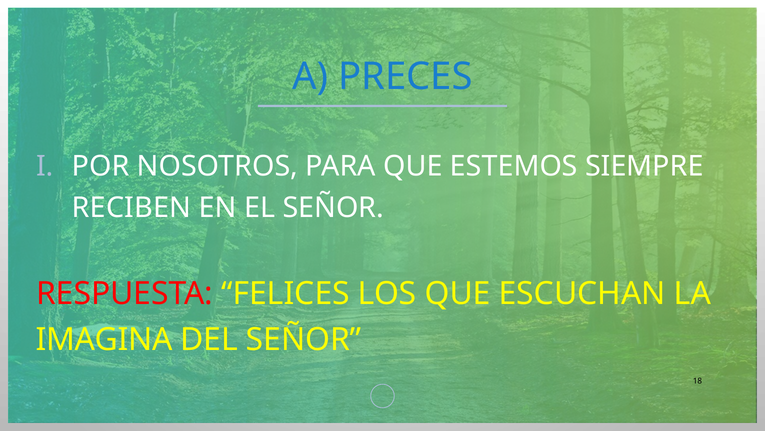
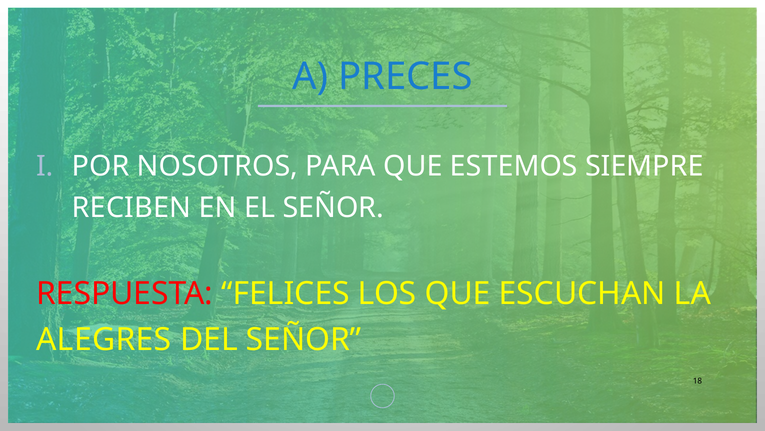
IMAGINA: IMAGINA -> ALEGRES (104, 339)
